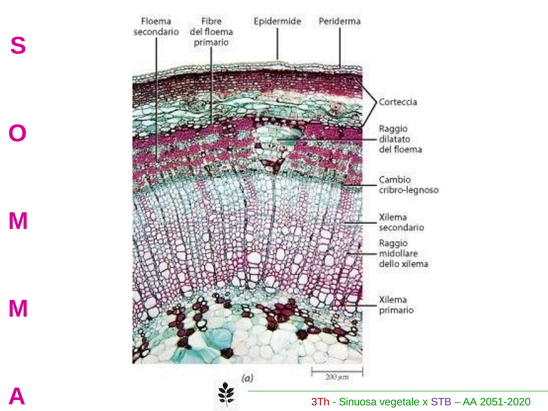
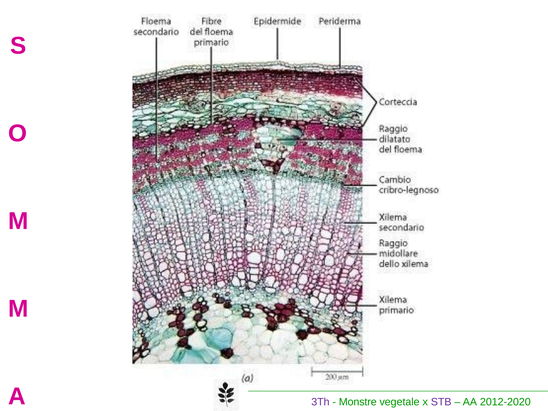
3Th colour: red -> purple (320, 402)
Sinuosa: Sinuosa -> Monstre (358, 402)
2051-2020: 2051-2020 -> 2012-2020 (505, 402)
